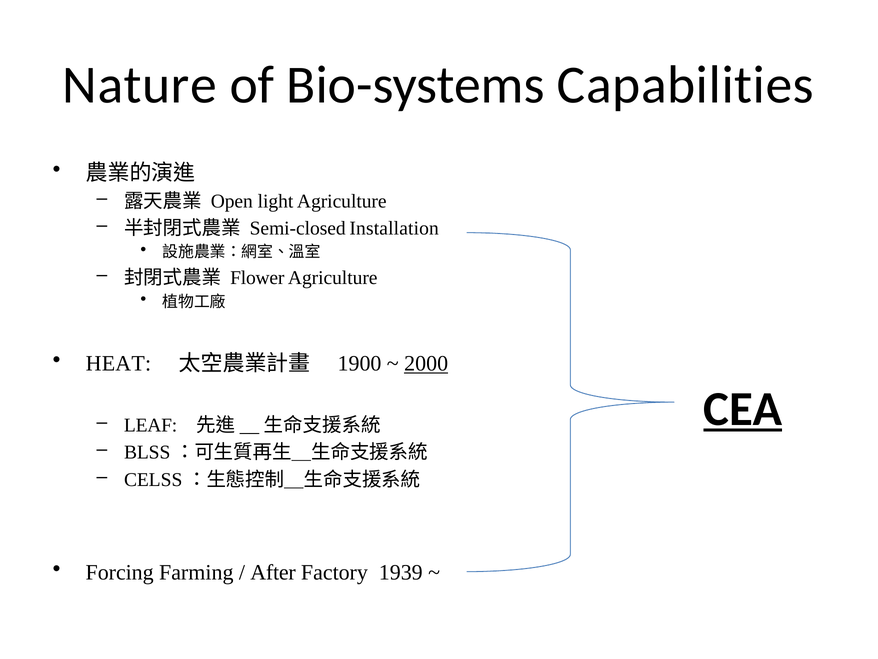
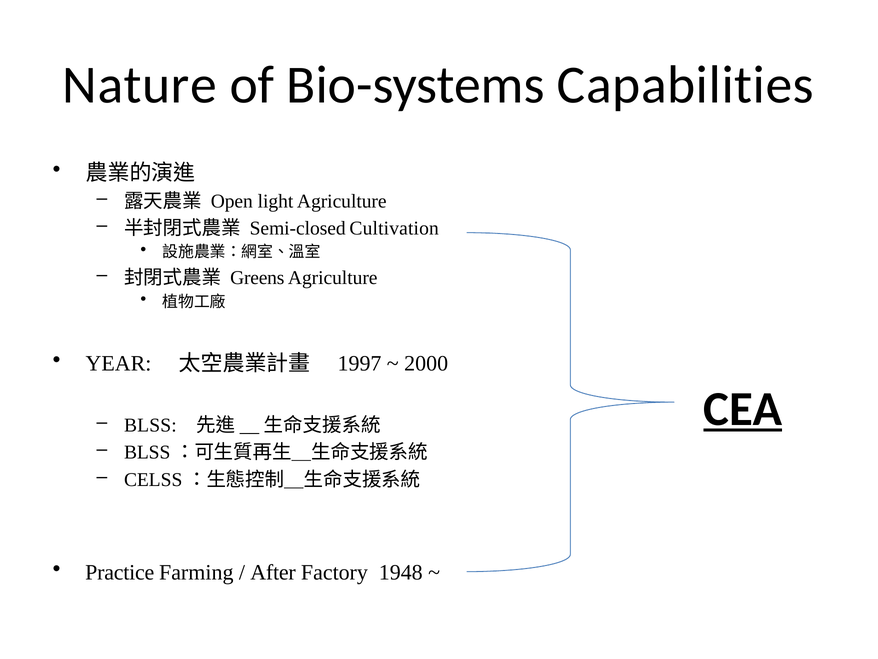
Installation: Installation -> Cultivation (394, 228)
Flower: Flower -> Greens (257, 278)
HEAT: HEAT -> YEAR (119, 363)
1900: 1900 -> 1997 (360, 363)
2000 underline: present -> none (426, 363)
LEAF: LEAF -> BLSS (150, 425)
Forcing: Forcing -> Practice (120, 572)
1939: 1939 -> 1948 (401, 572)
